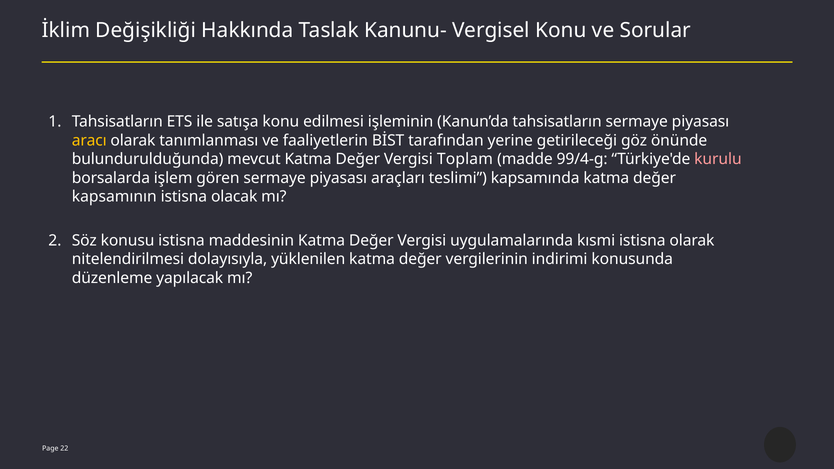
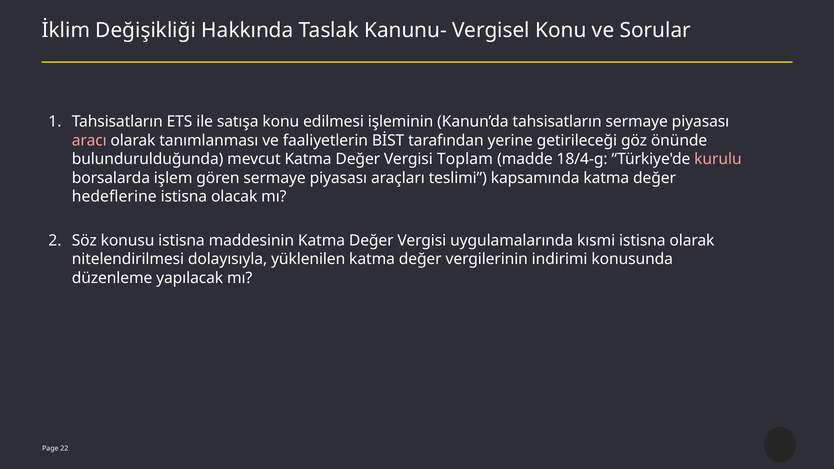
aracı colour: yellow -> pink (89, 140)
99/4-g: 99/4-g -> 18/4-g (582, 159)
kapsamının: kapsamının -> hedeflerine (114, 197)
